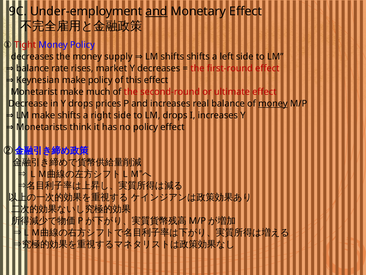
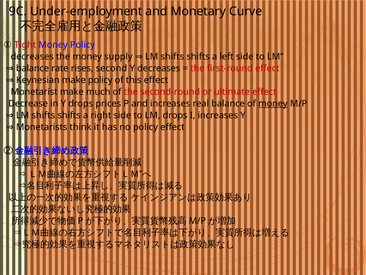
and underline: present -> none (156, 11)
Monetary Effect: Effect -> Curve (246, 11)
market: market -> second (111, 68)
make: make -> shifts (43, 115)
